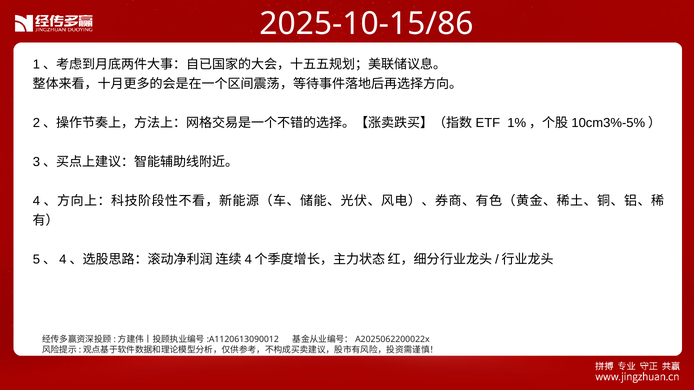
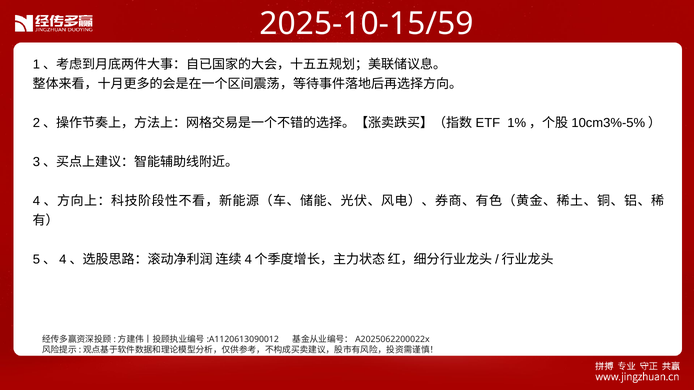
2025-10-15/86: 2025-10-15/86 -> 2025-10-15/59 (366, 24)
